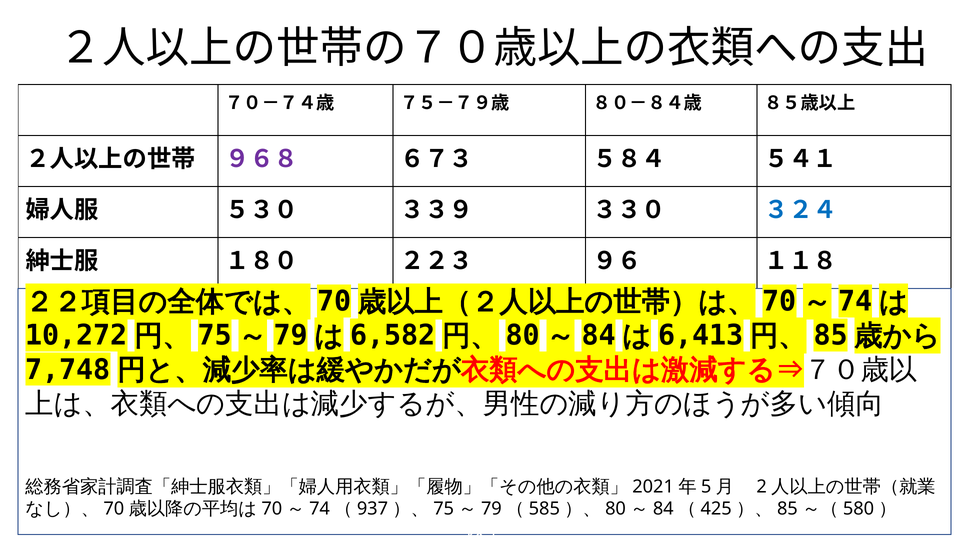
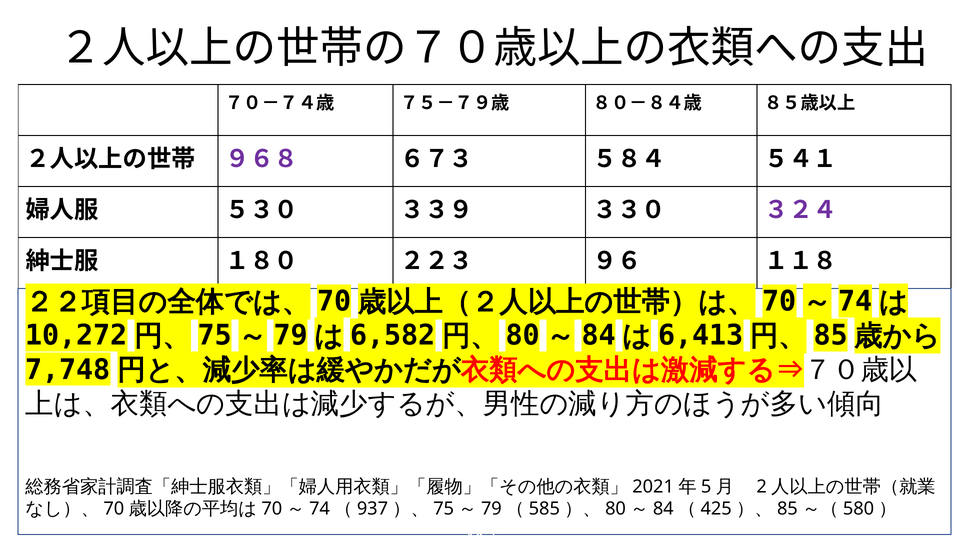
３２４ colour: blue -> purple (801, 210)
